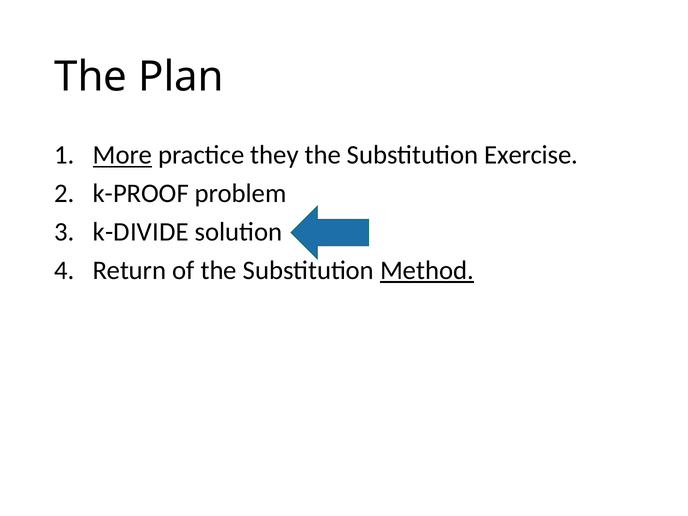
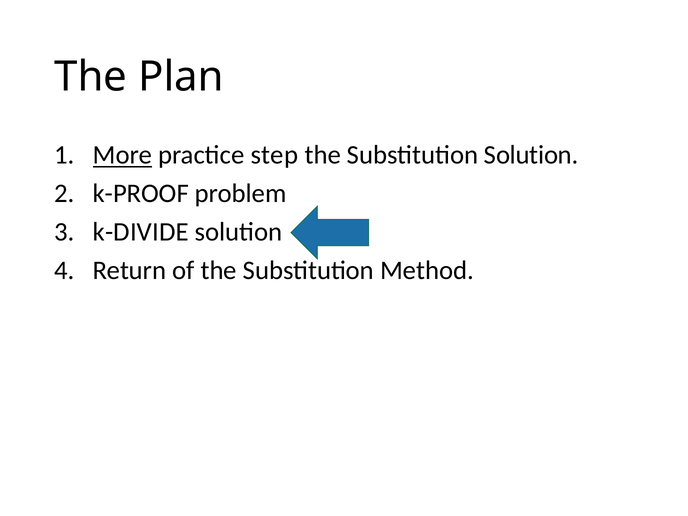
they: they -> step (274, 155)
Substitution Exercise: Exercise -> Solution (531, 155)
Method underline: present -> none (427, 270)
